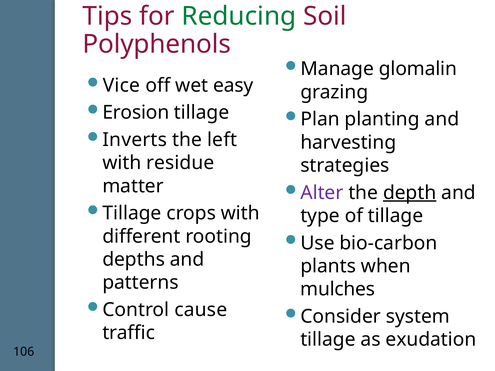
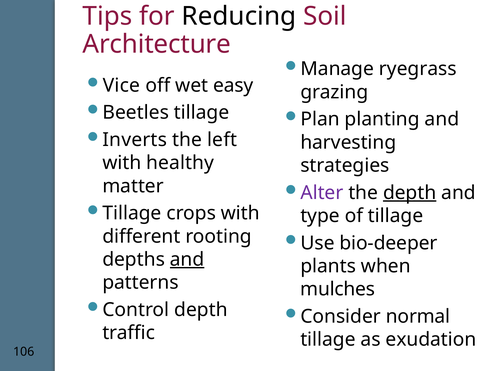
Reducing colour: green -> black (239, 16)
Polyphenols: Polyphenols -> Architecture (157, 44)
glomalin: glomalin -> ryegrass (418, 69)
Erosion: Erosion -> Beetles (136, 113)
residue: residue -> healthy (180, 163)
bio-carbon: bio-carbon -> bio-deeper (388, 243)
and underline: none -> present (187, 260)
Control cause: cause -> depth (201, 310)
system: system -> normal (418, 317)
